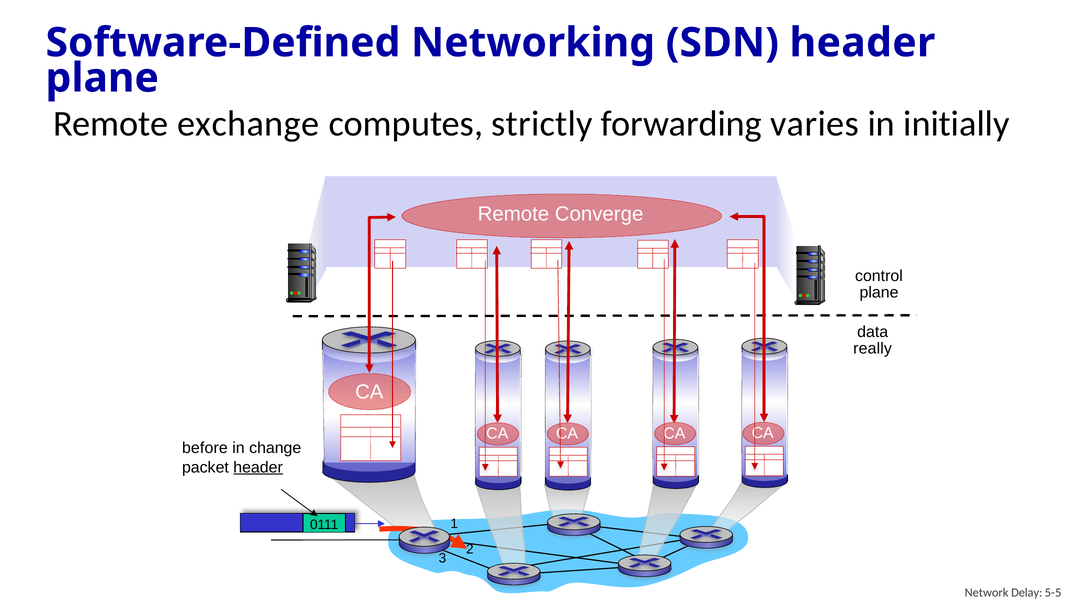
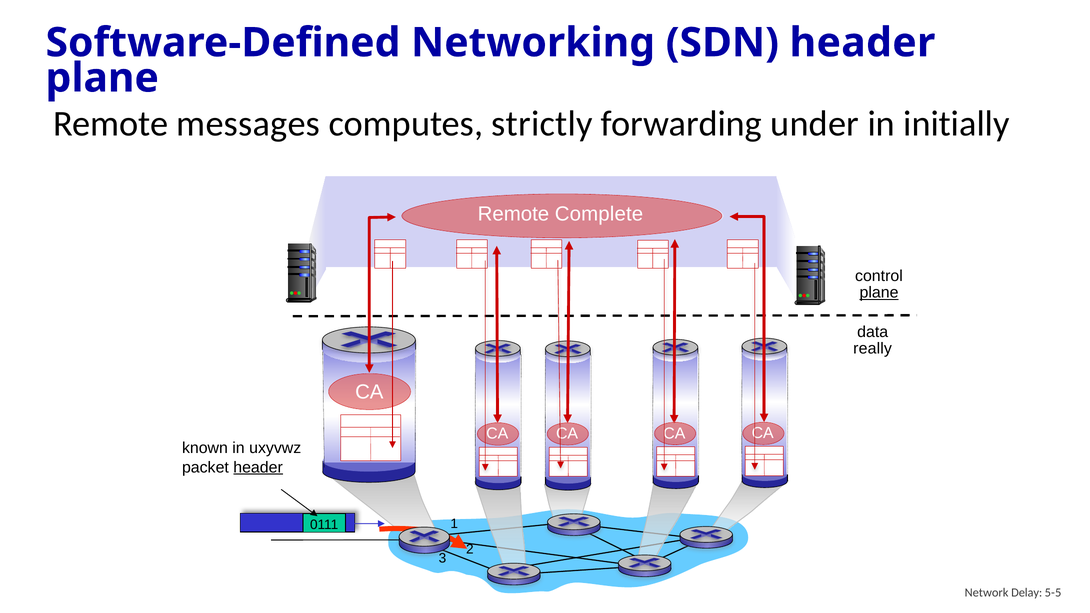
exchange: exchange -> messages (248, 124)
varies: varies -> under (815, 124)
Converge: Converge -> Complete (599, 214)
plane underline: none -> present (879, 293)
before: before -> known (205, 448)
change: change -> uxyvwz (275, 448)
